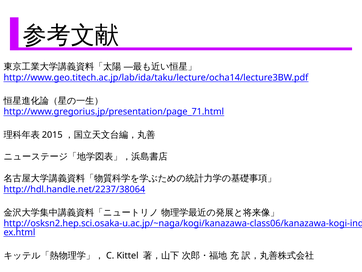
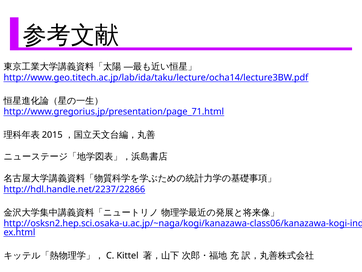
http://hdl.handle.net/2237/38064: http://hdl.handle.net/2237/38064 -> http://hdl.handle.net/2237/22866 (74, 189)
